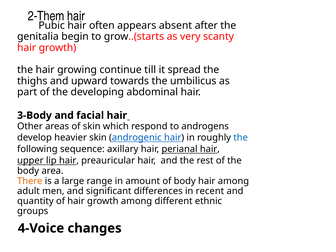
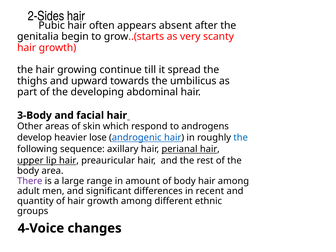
2-Them: 2-Them -> 2-Sides (46, 16)
heavier skin: skin -> lose (98, 137)
There colour: orange -> purple (30, 181)
